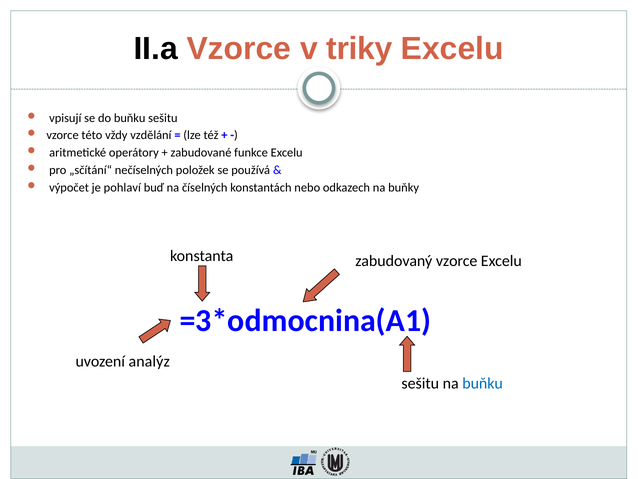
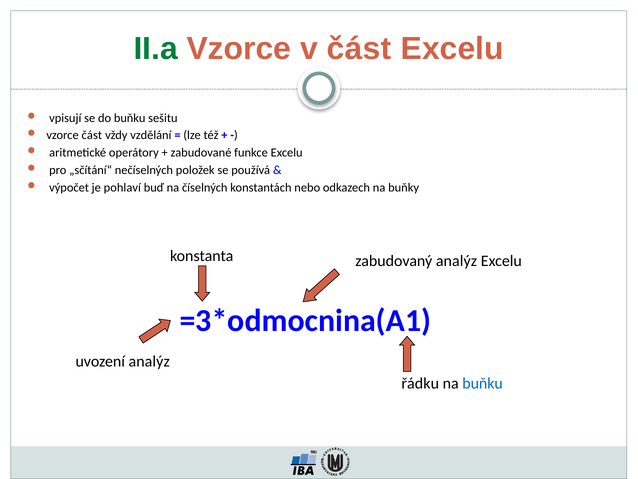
II.a colour: black -> green (156, 49)
v triky: triky -> část (359, 49)
vzorce této: této -> část (92, 135)
zabudovaný vzorce: vzorce -> analýz (457, 261)
sešitu: sešitu -> řádku (420, 383)
